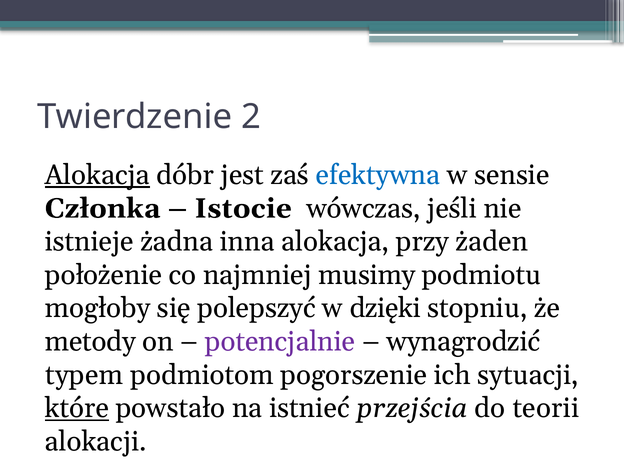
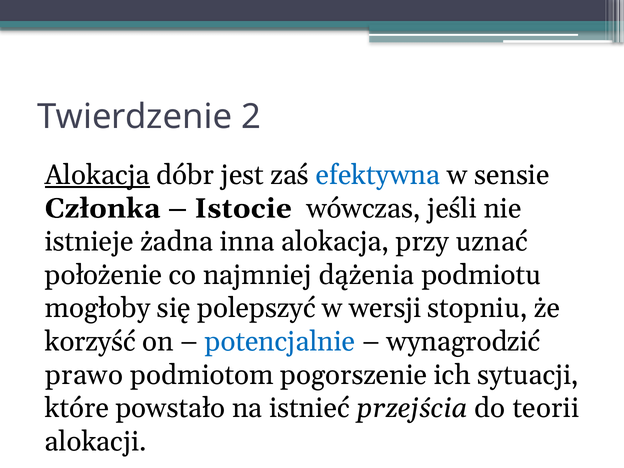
żaden: żaden -> uznać (492, 242)
musimy: musimy -> dążenia (367, 275)
dzięki: dzięki -> wersji (385, 308)
metody: metody -> korzyść (90, 342)
potencjalnie colour: purple -> blue (280, 342)
typem: typem -> prawo (84, 375)
które underline: present -> none (77, 408)
